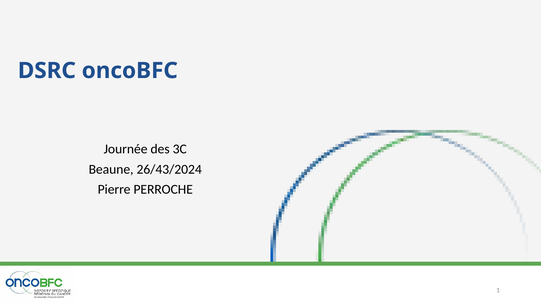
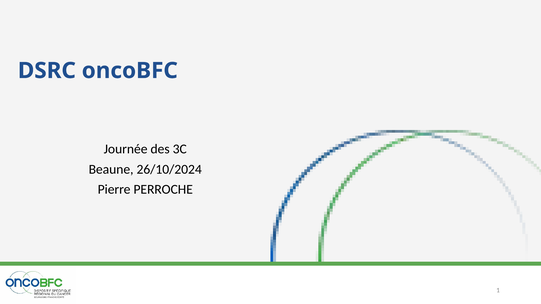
26/43/2024: 26/43/2024 -> 26/10/2024 (169, 169)
